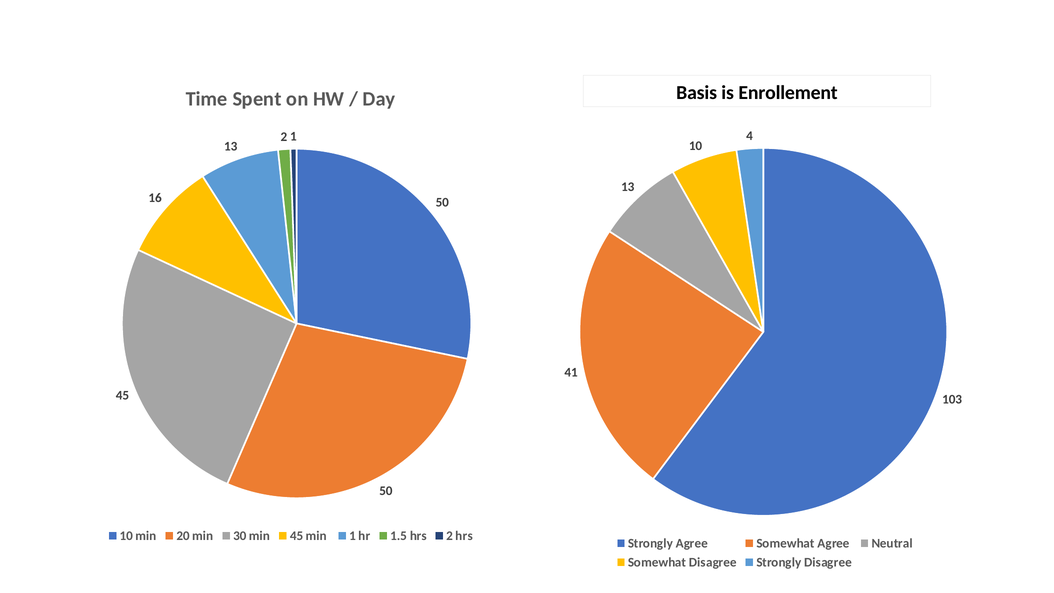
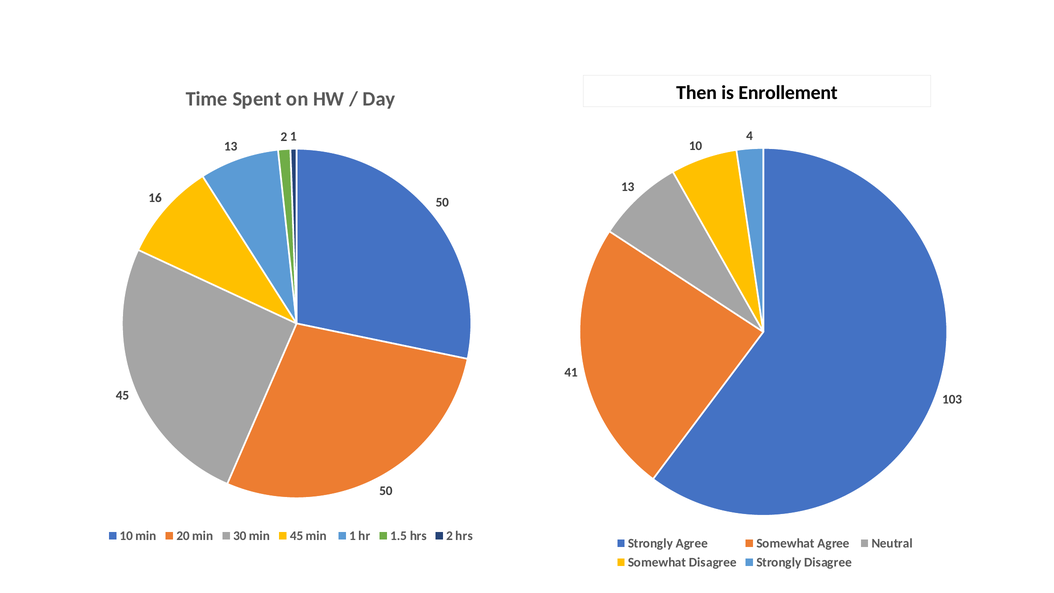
Basis: Basis -> Then (697, 93)
